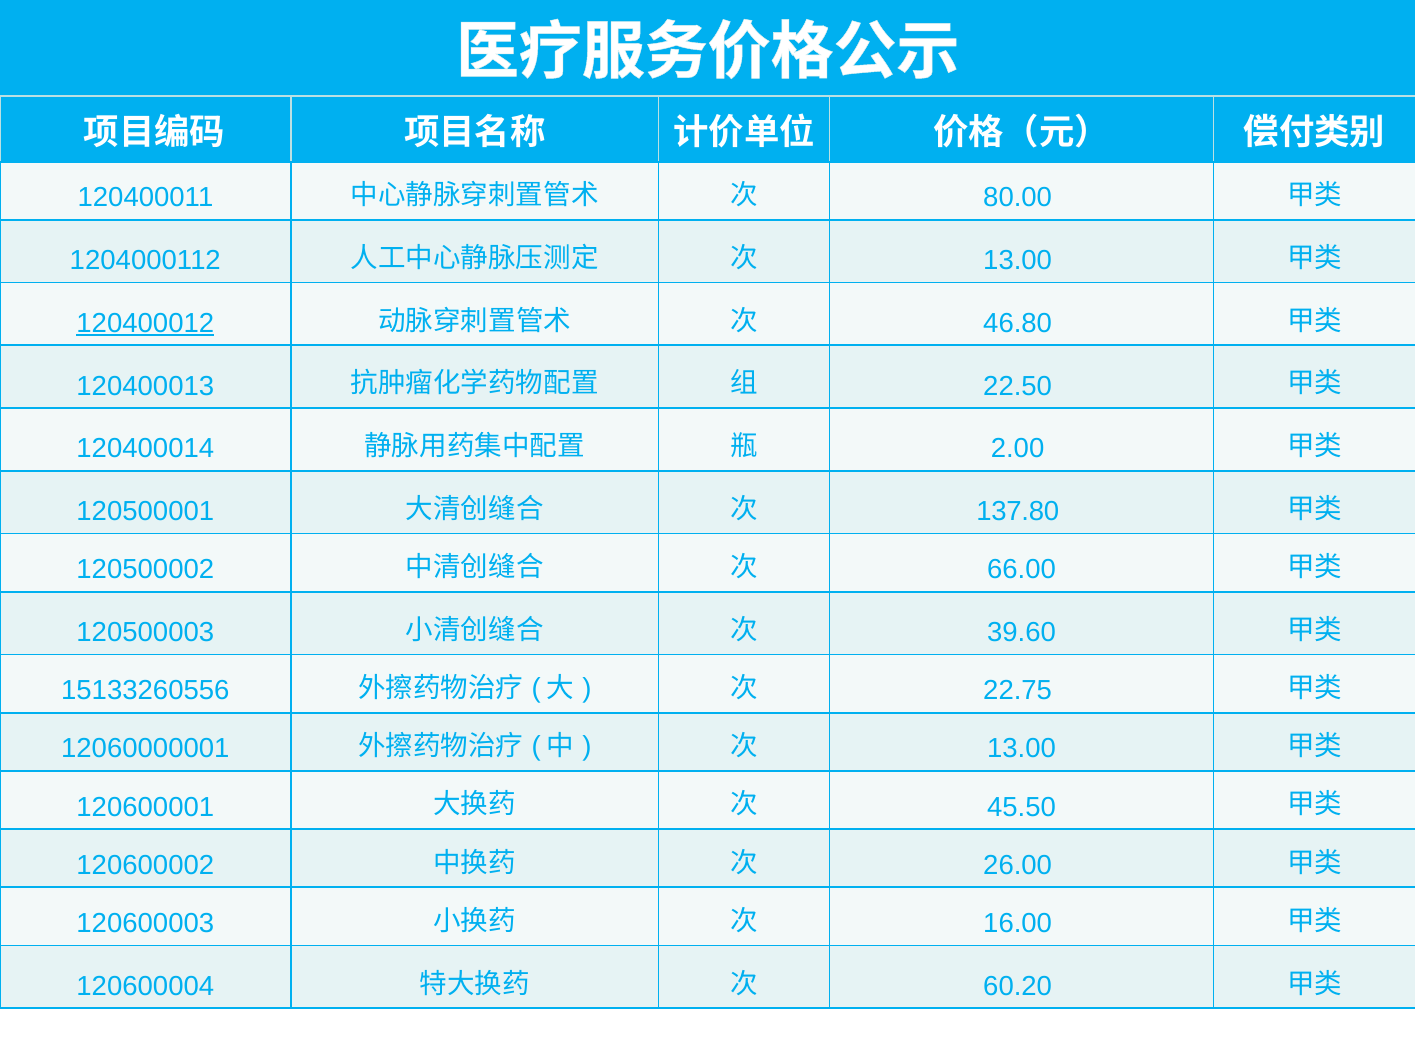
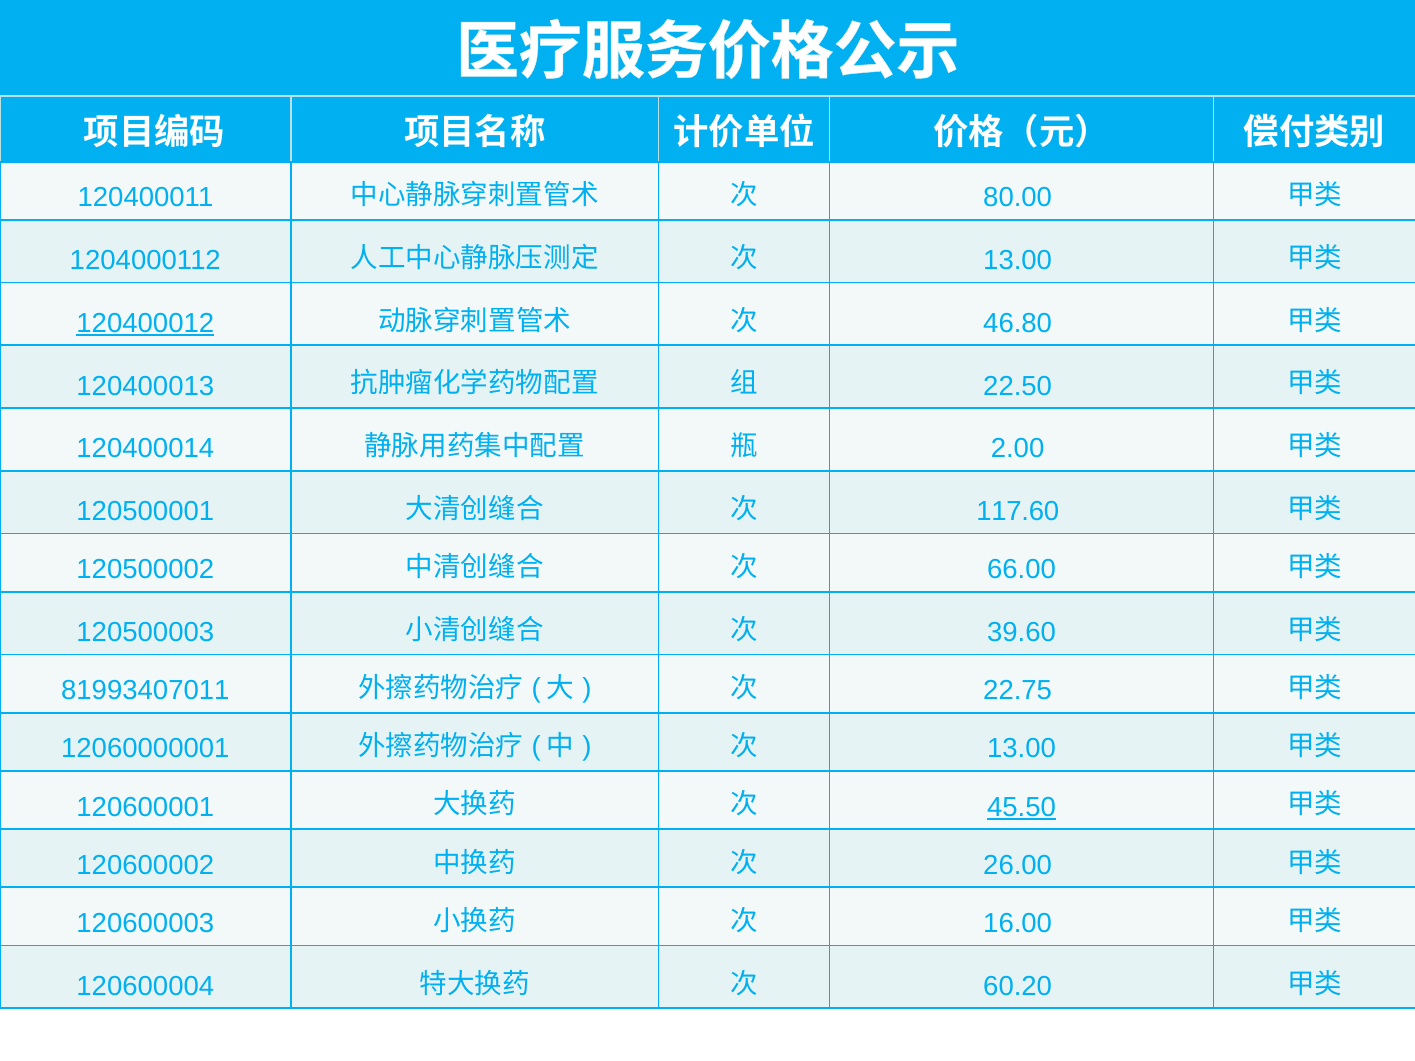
137.80: 137.80 -> 117.60 (1018, 512)
15133260556: 15133260556 -> 81993407011 (145, 691)
45.50 underline: none -> present (1021, 807)
